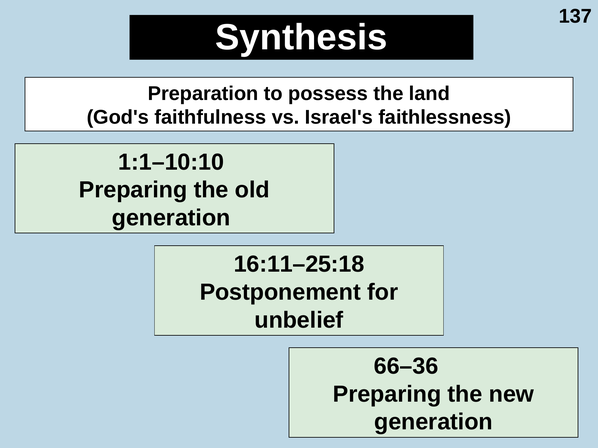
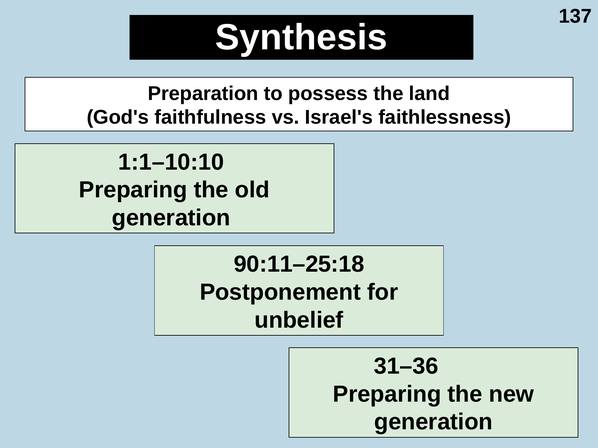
16:11–25:18: 16:11–25:18 -> 90:11–25:18 (299, 265)
66–36: 66–36 -> 31–36 (406, 367)
